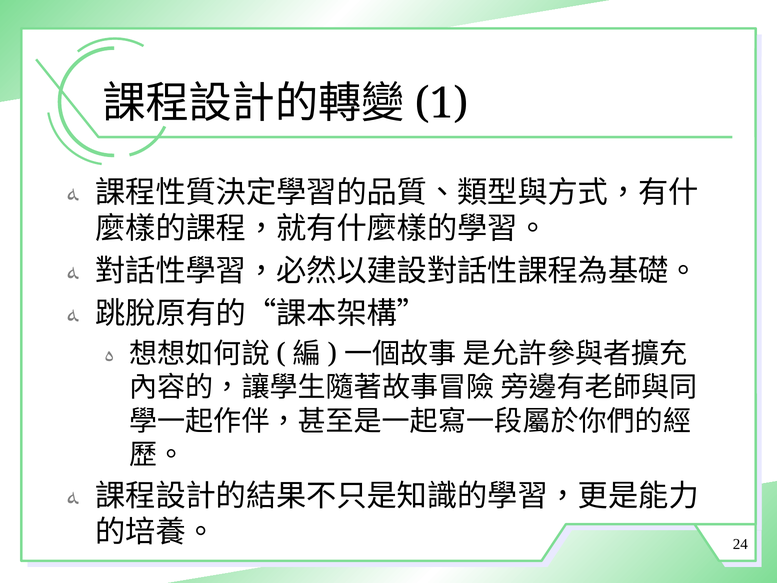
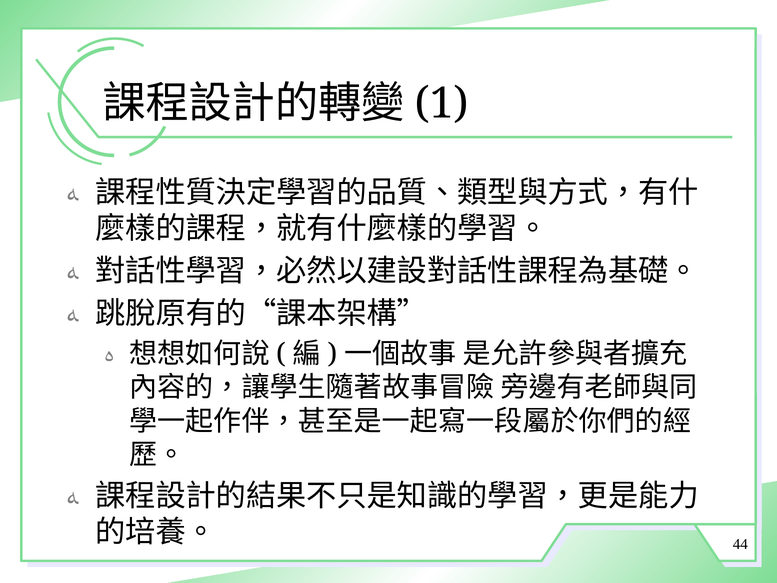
24: 24 -> 44 (740, 544)
